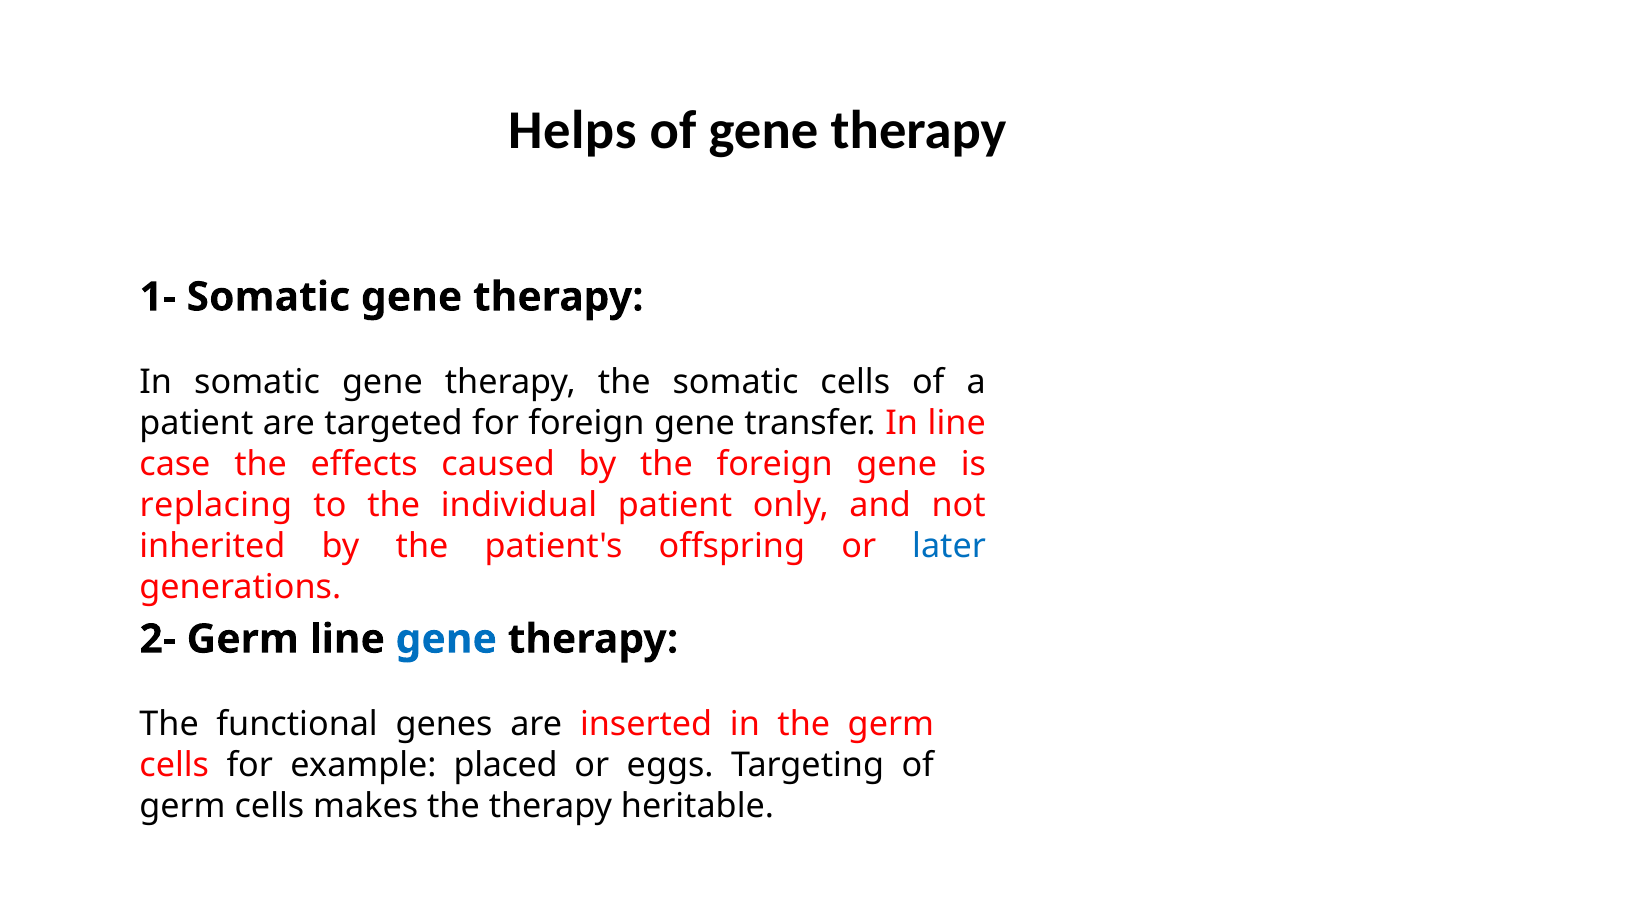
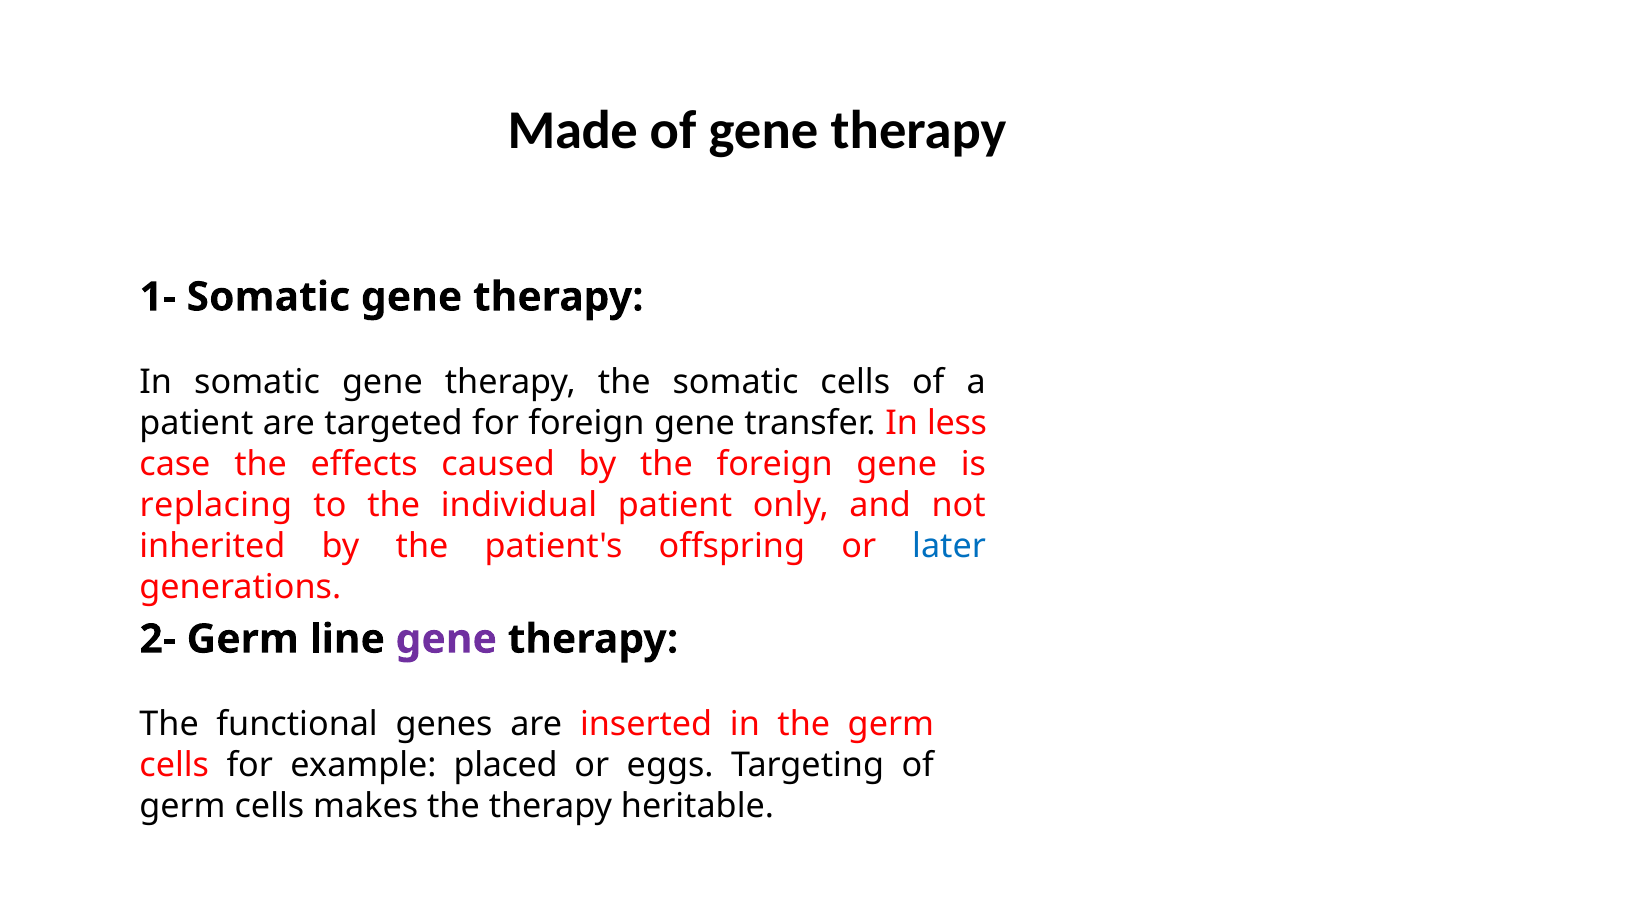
Helps: Helps -> Made (573, 131)
In line: line -> less (957, 424)
gene colour: blue -> purple (446, 639)
